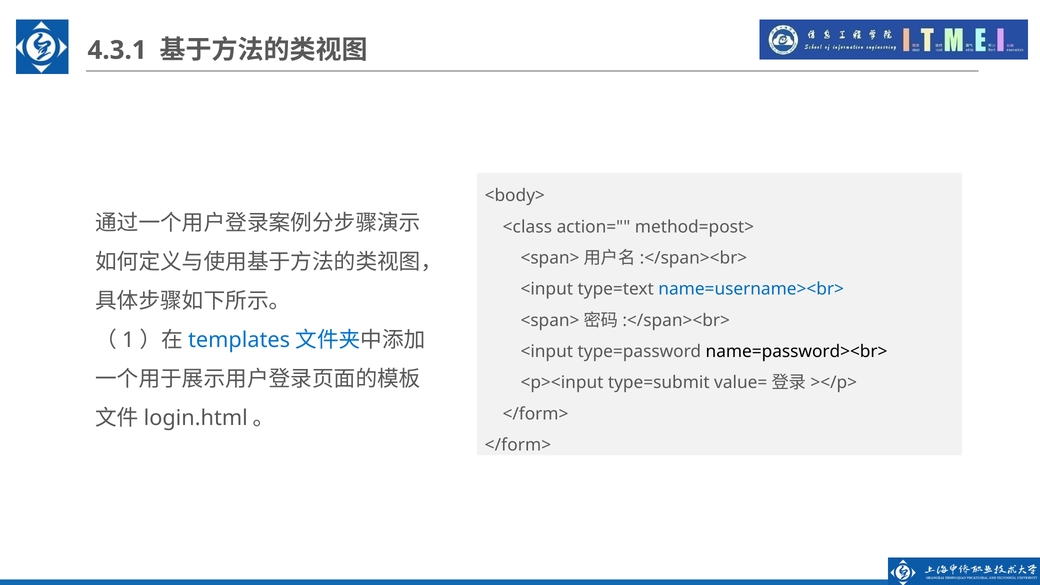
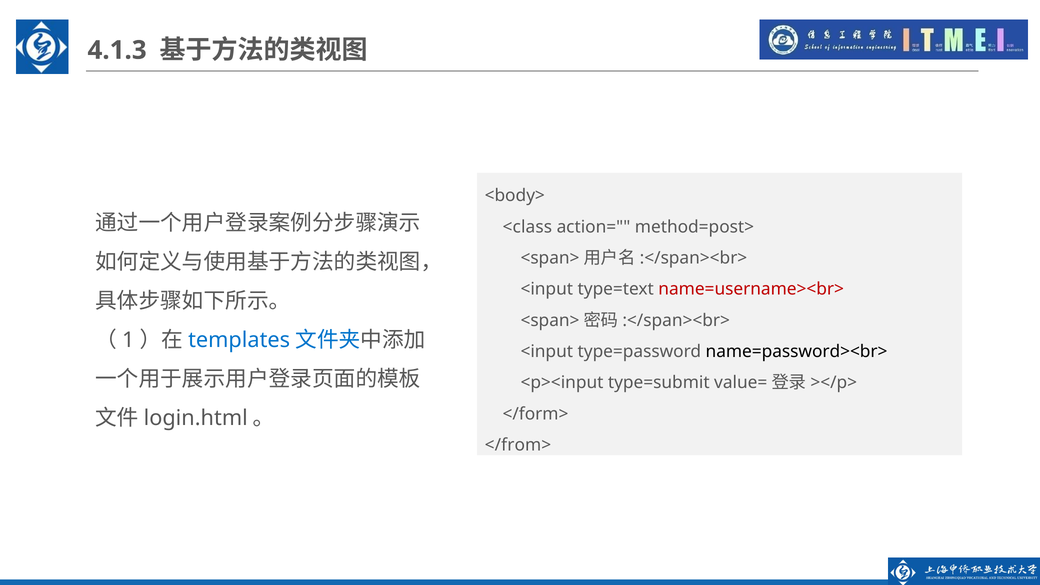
4.3.1: 4.3.1 -> 4.1.3 (117, 50)
name=username><br> colour: blue -> red (751, 289)
</form>: </form> -> </from> (518, 445)
